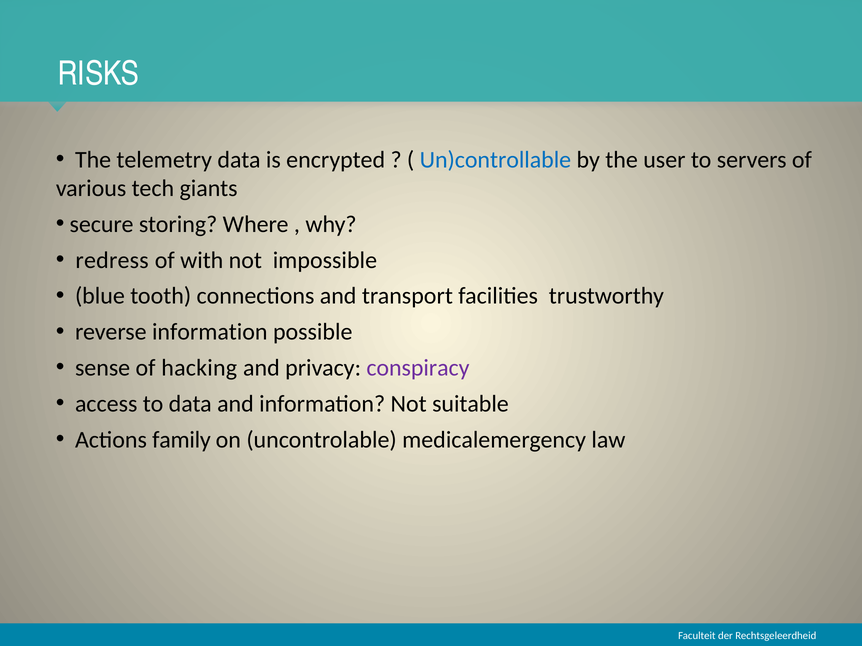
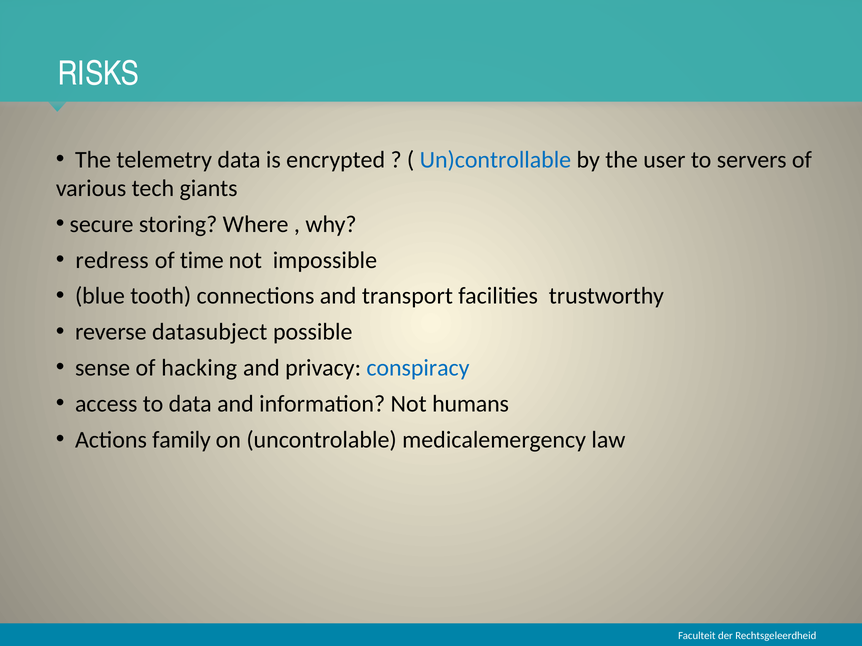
with: with -> time (202, 260)
reverse information: information -> datasubject (210, 332)
conspiracy colour: purple -> blue (418, 368)
suitable: suitable -> humans (471, 404)
